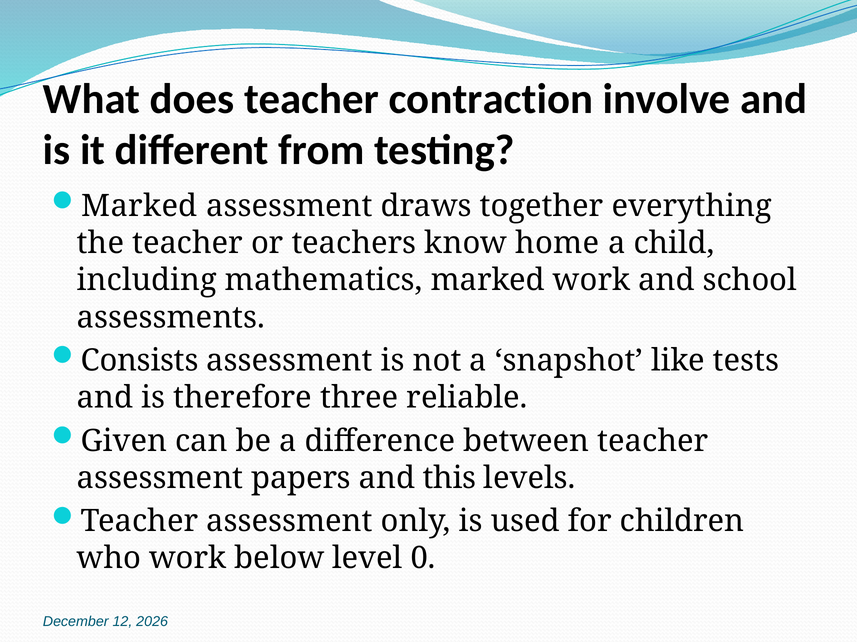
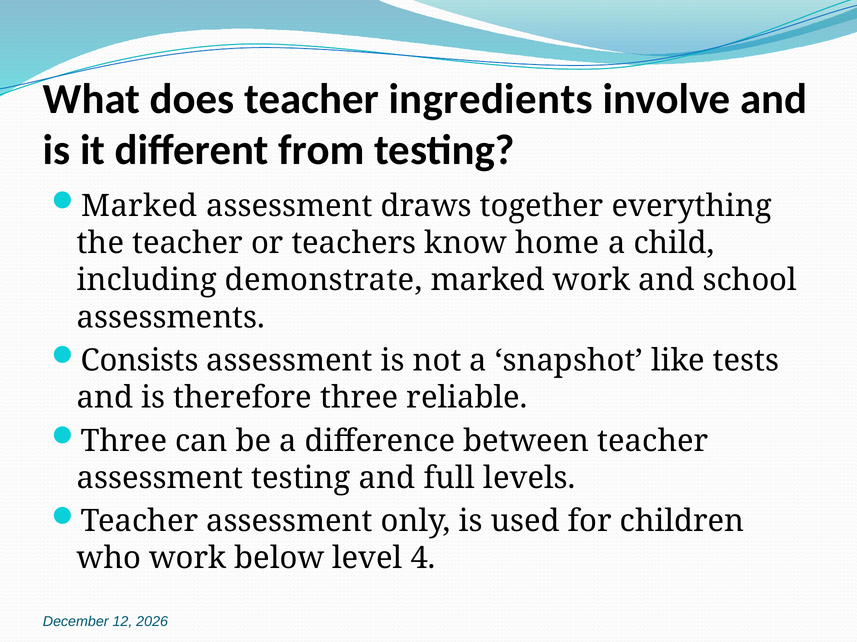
contraction: contraction -> ingredients (491, 99)
mathematics: mathematics -> demonstrate (324, 281)
Given: Given -> Three (124, 441)
assessment papers: papers -> testing (301, 479)
this: this -> full (449, 479)
0: 0 -> 4 (423, 559)
